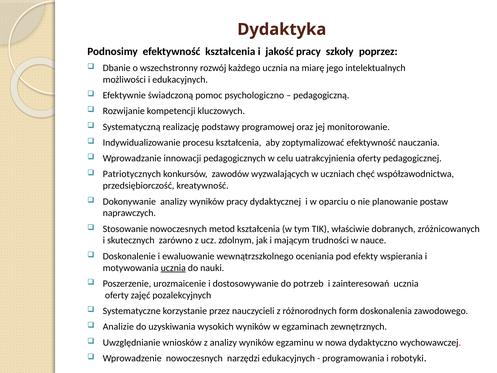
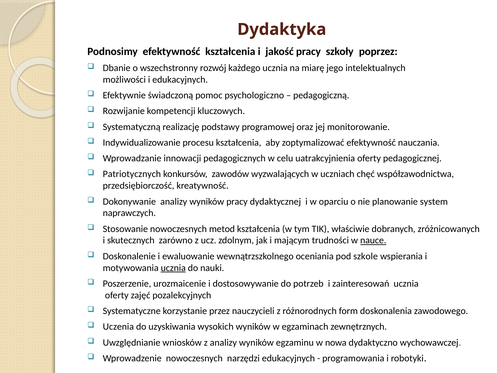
postaw: postaw -> system (434, 201)
nauce underline: none -> present (373, 240)
efekty: efekty -> szkole (366, 256)
Analizie: Analizie -> Uczenia (118, 327)
